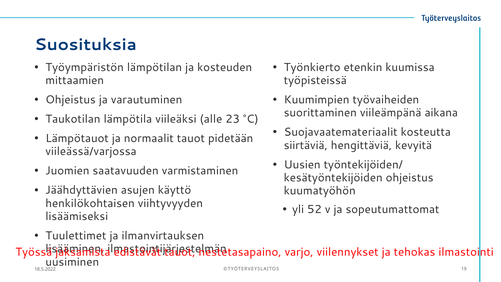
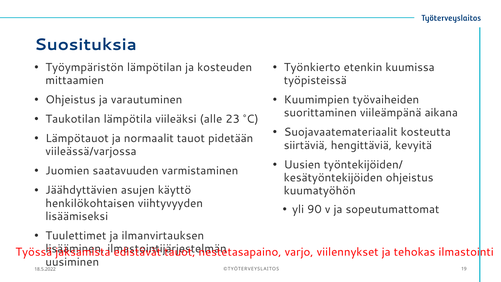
52: 52 -> 90 (314, 209)
